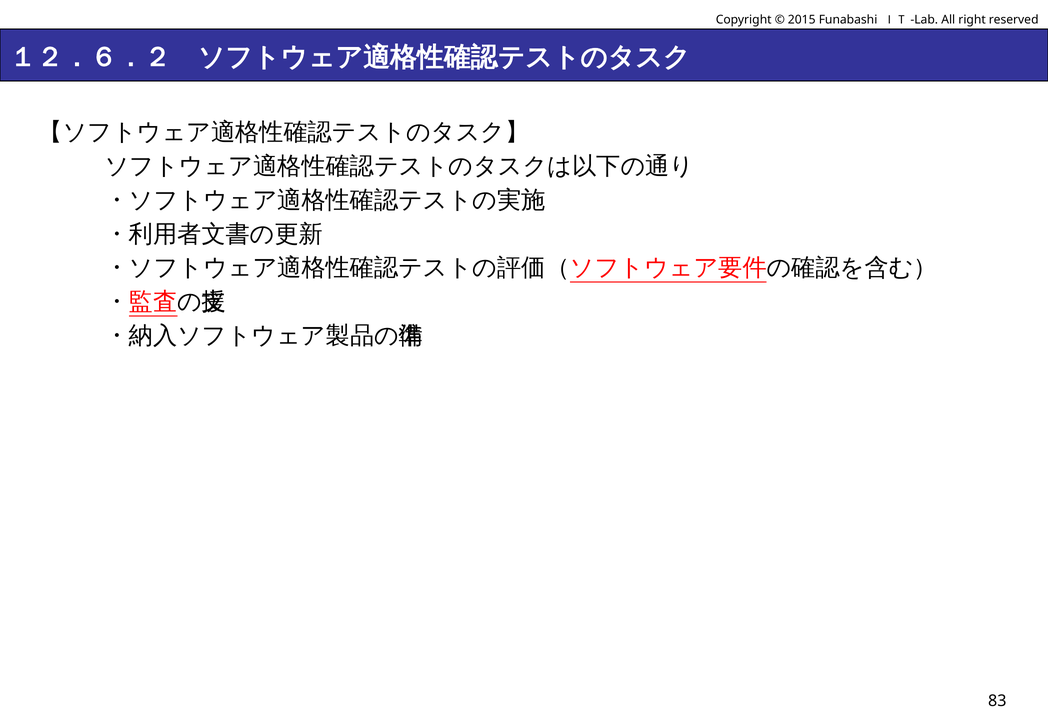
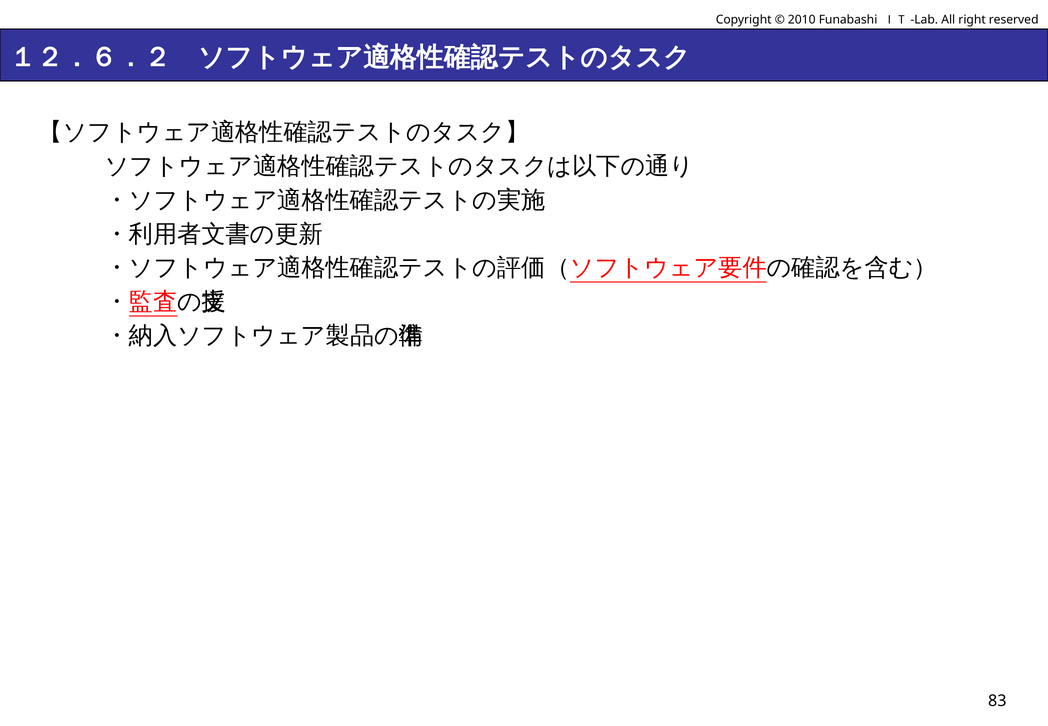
2015: 2015 -> 2010 (802, 20)
